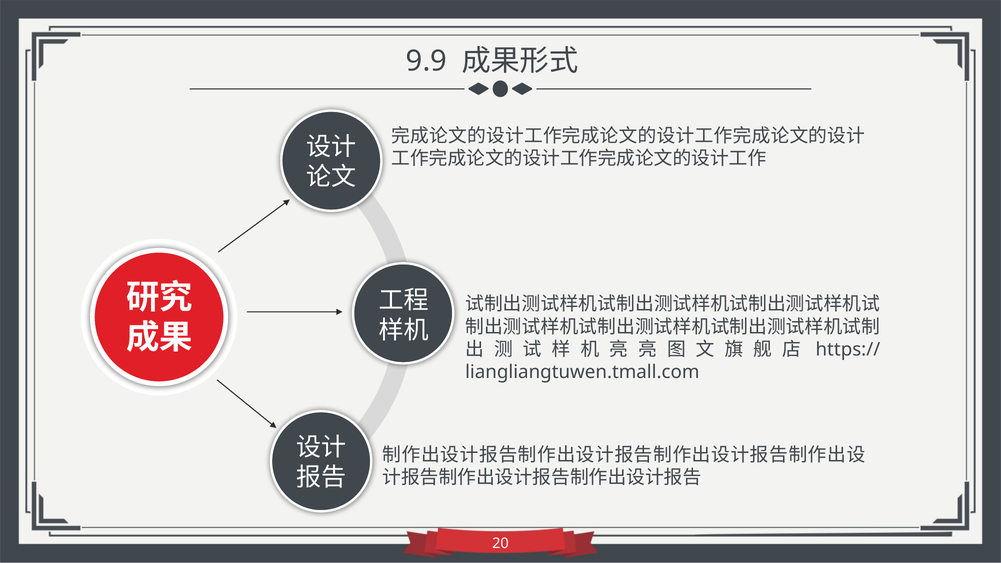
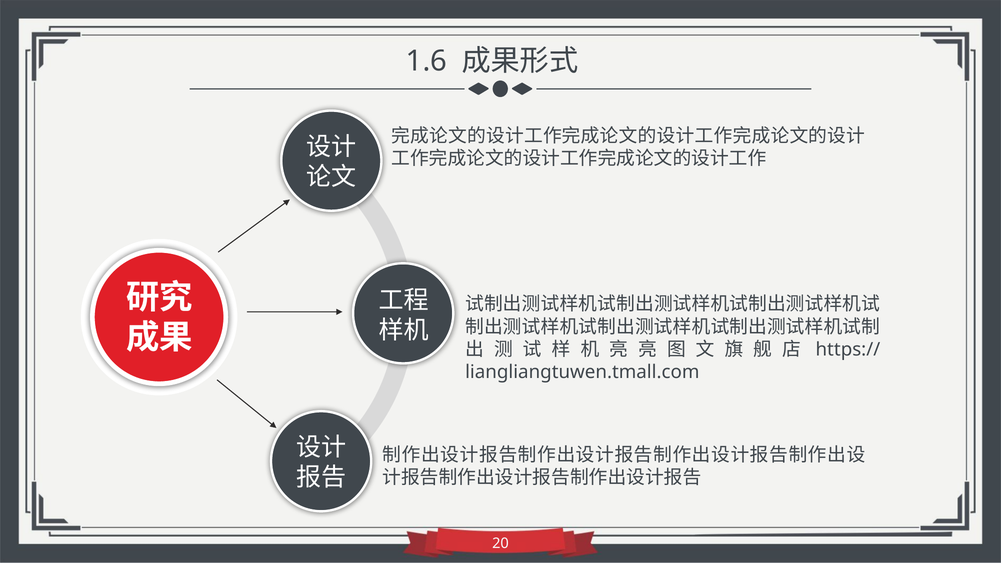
9.9: 9.9 -> 1.6 (427, 61)
